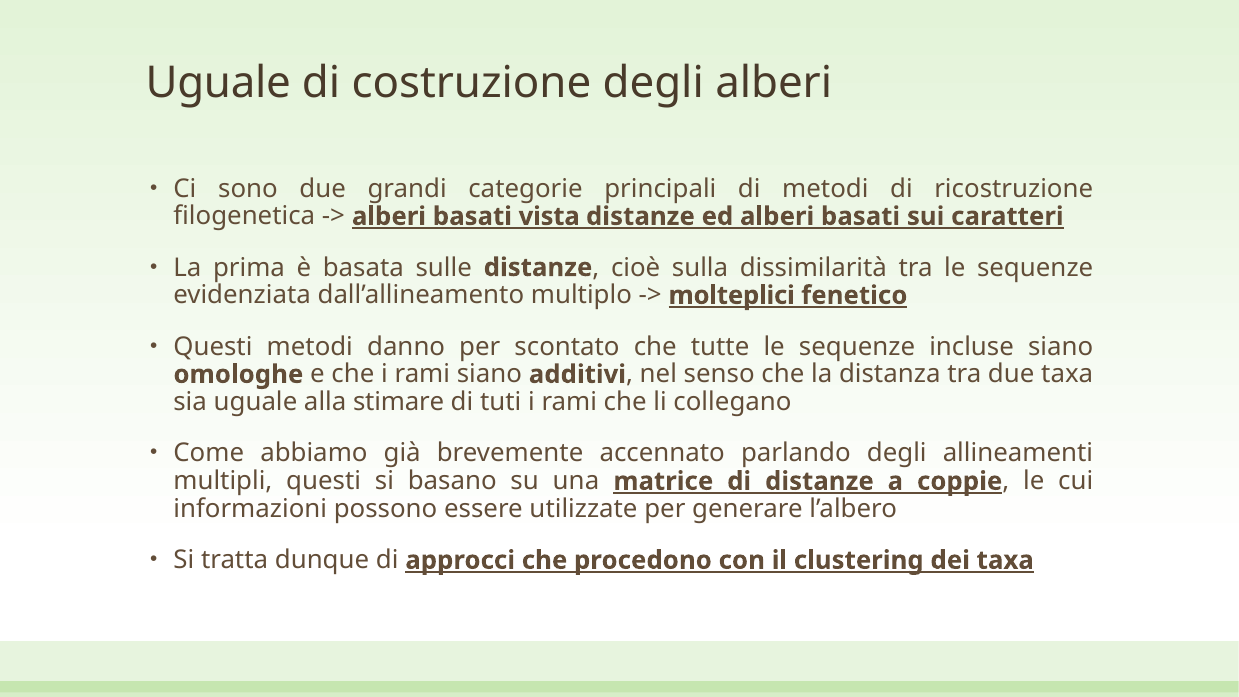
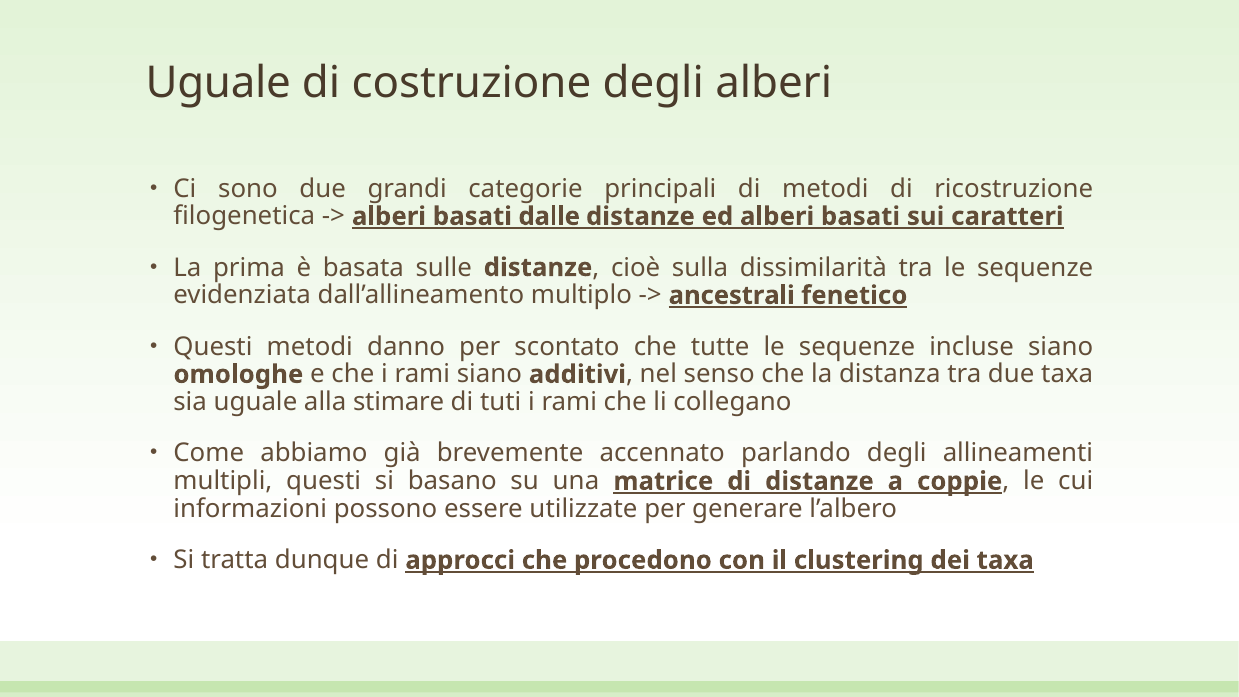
vista: vista -> dalle (549, 216)
molteplici: molteplici -> ancestrali (732, 295)
